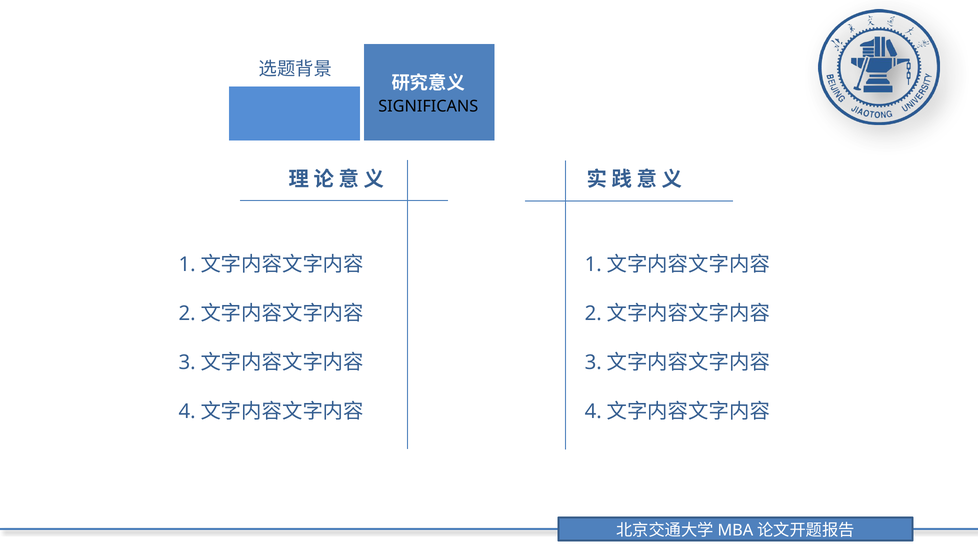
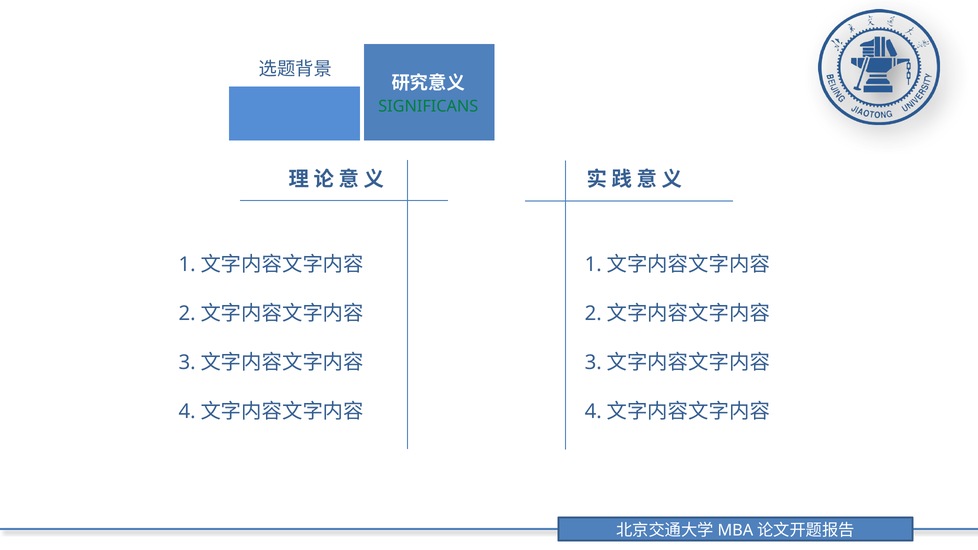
SIGNIFICANS colour: black -> green (428, 106)
